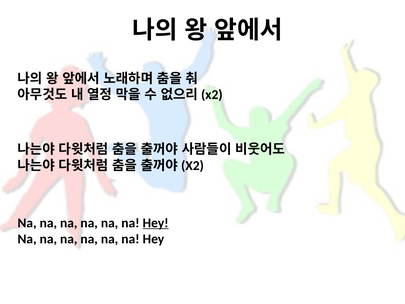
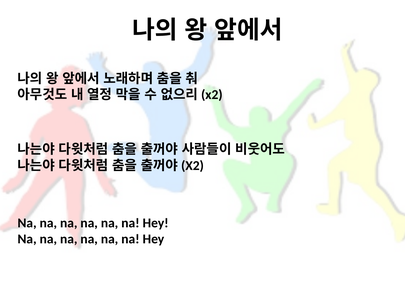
Hey underline: present -> none (156, 223)
